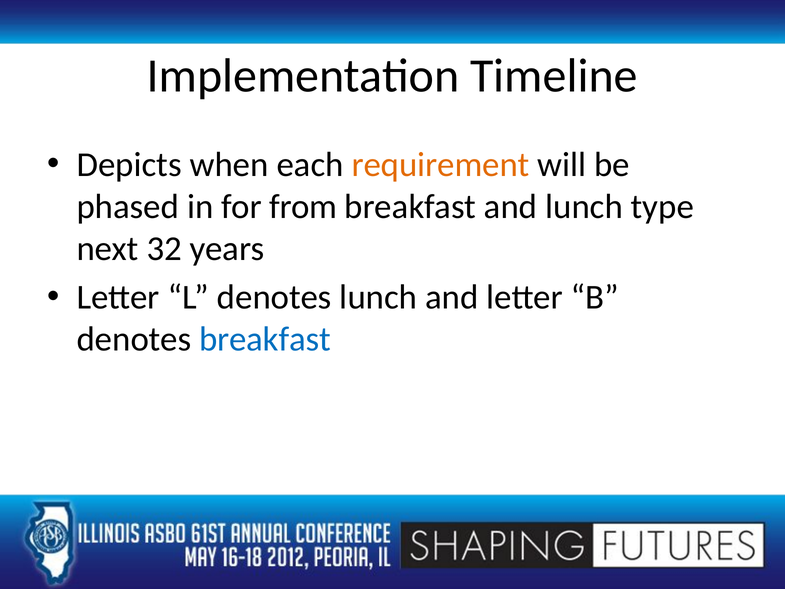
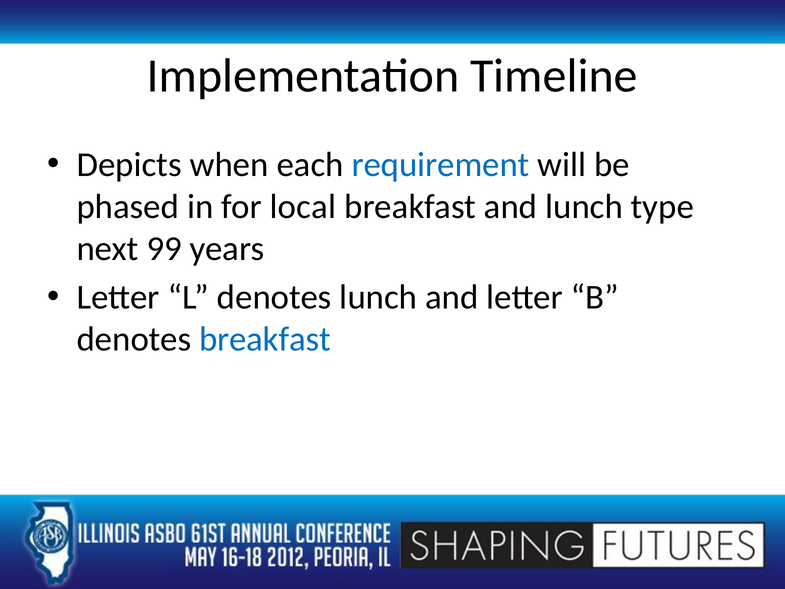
requirement colour: orange -> blue (441, 165)
from: from -> local (303, 207)
32: 32 -> 99 (164, 248)
